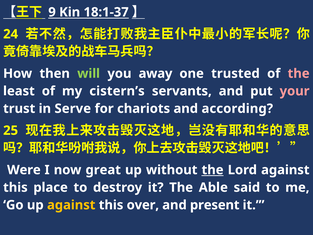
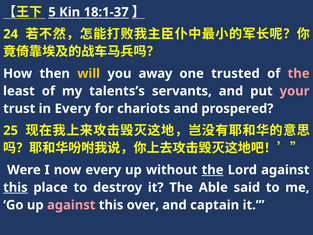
9: 9 -> 5 (52, 12)
will colour: light green -> yellow (89, 73)
cistern’s: cistern’s -> talents’s (117, 91)
in Serve: Serve -> Every (73, 108)
according: according -> prospered (237, 108)
now great: great -> every (103, 170)
this underline: none -> present (15, 187)
against colour: yellow -> pink (71, 205)
present: present -> captain (215, 205)
